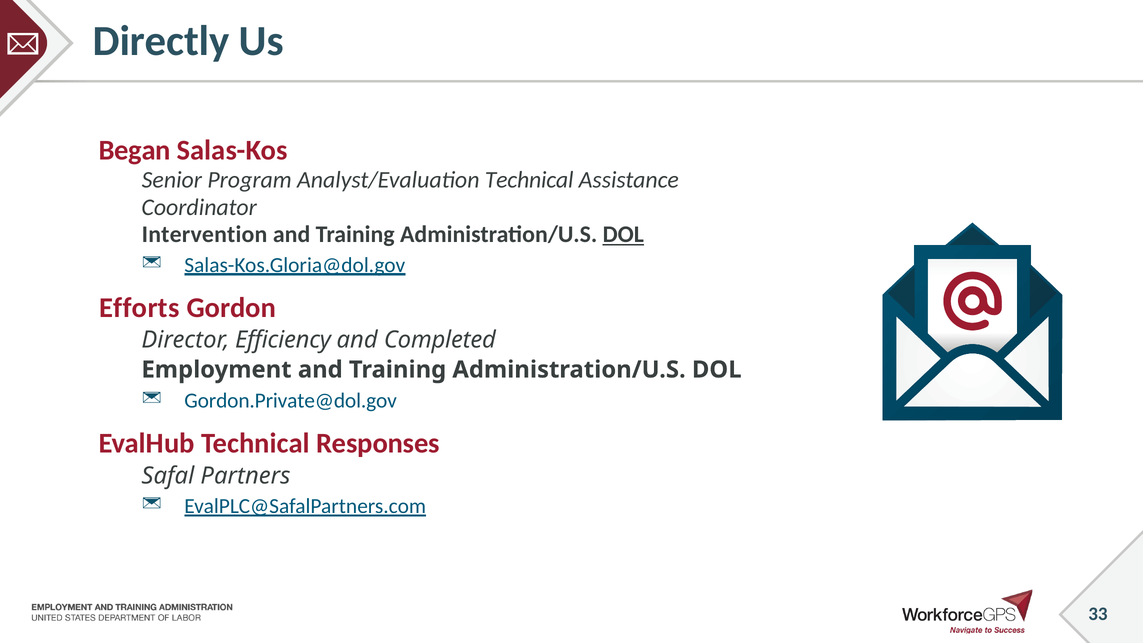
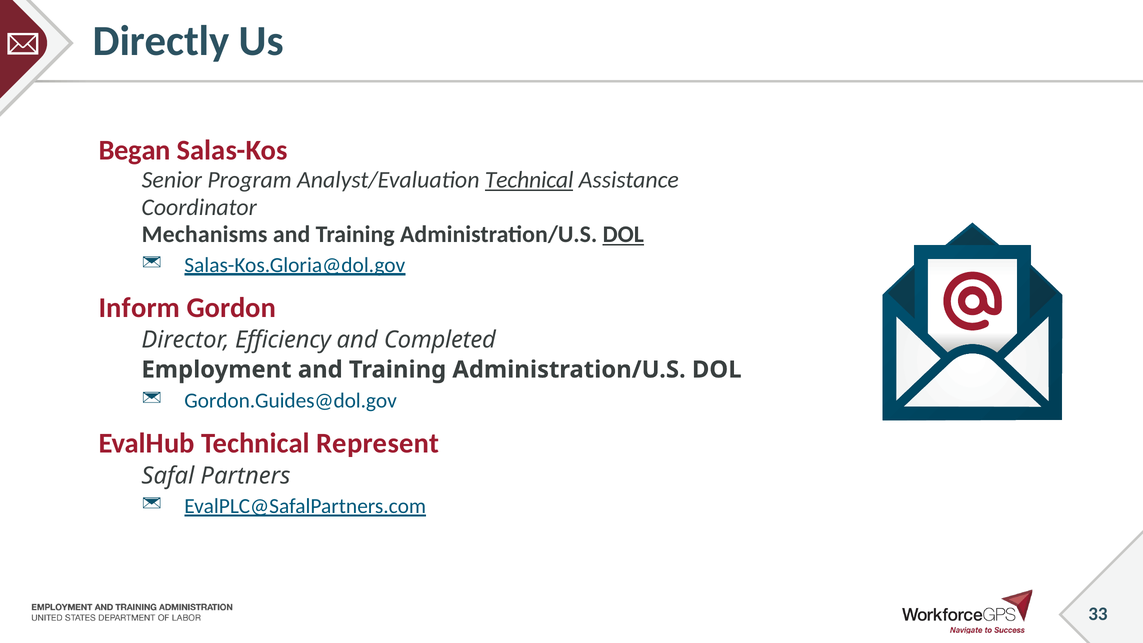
Technical underline: none -> present (529, 180)
Intervention: Intervention -> Mechanisms (205, 234)
Efforts: Efforts -> Inform (139, 308)
Gordon.Private@dol.gov: Gordon.Private@dol.gov -> Gordon.Guides@dol.gov (291, 401)
Responses: Responses -> Represent (378, 443)
